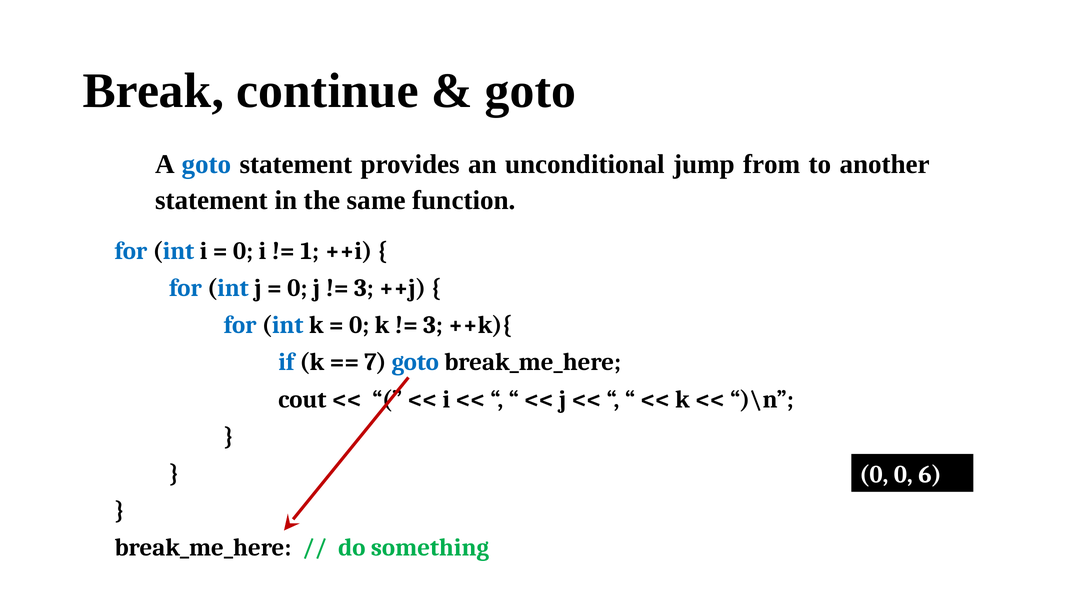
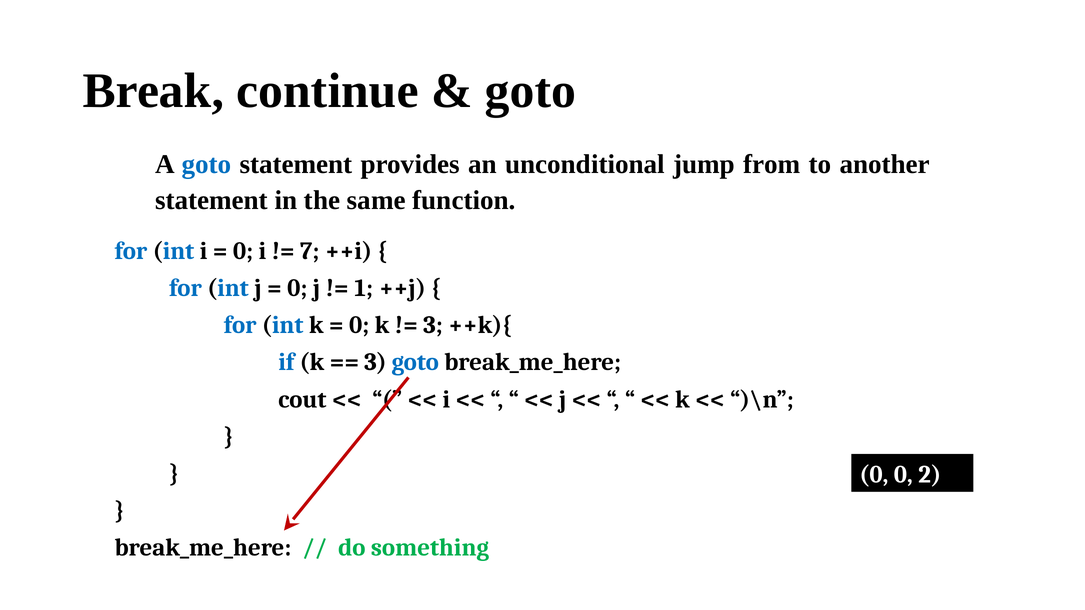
1: 1 -> 7 (310, 251)
3: 3 -> 1 (364, 288)
7: 7 -> 3 (375, 362)
6: 6 -> 2 (930, 475)
